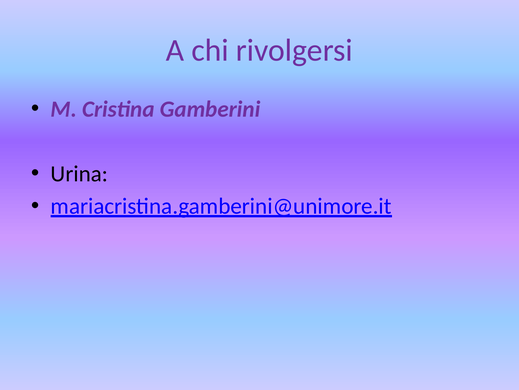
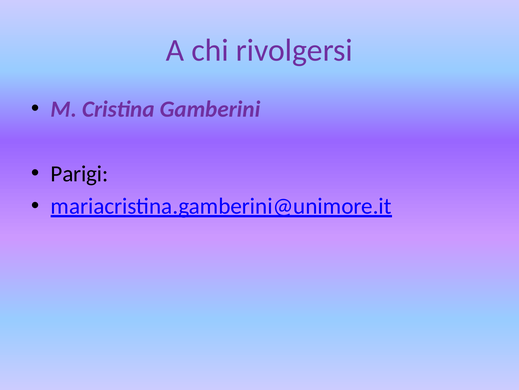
Urina: Urina -> Parigi (79, 174)
